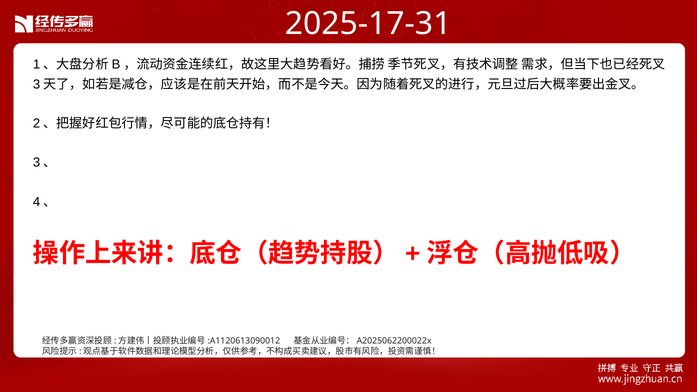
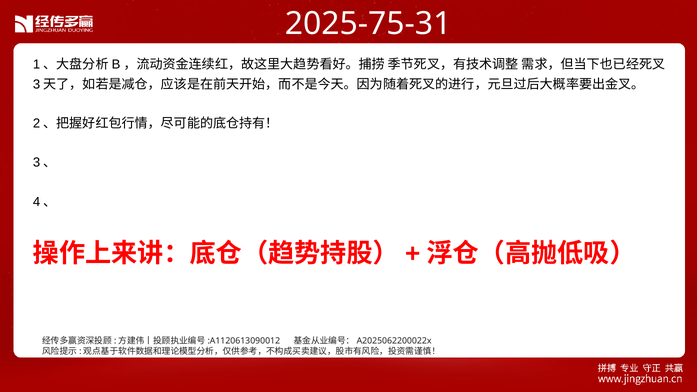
2025-17-31: 2025-17-31 -> 2025-75-31 (368, 24)
